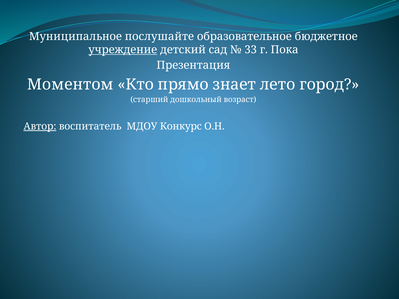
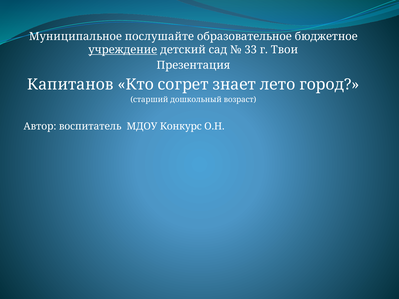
Пока: Пока -> Твои (284, 50)
Моментом: Моментом -> Капитанов (70, 85)
прямо: прямо -> согрет (183, 85)
Автор underline: present -> none (40, 126)
